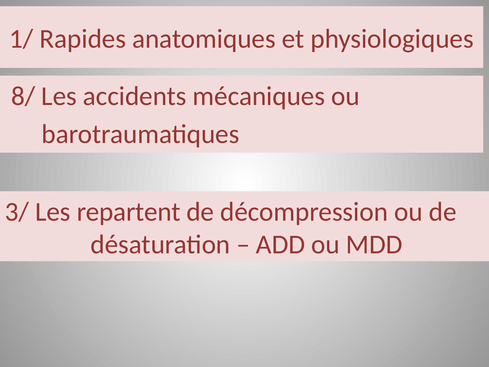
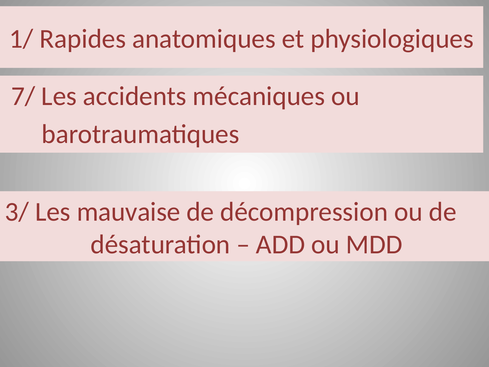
8/: 8/ -> 7/ (23, 96)
repartent: repartent -> mauvaise (129, 212)
